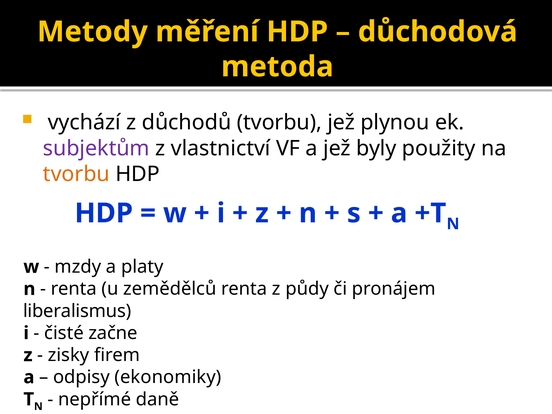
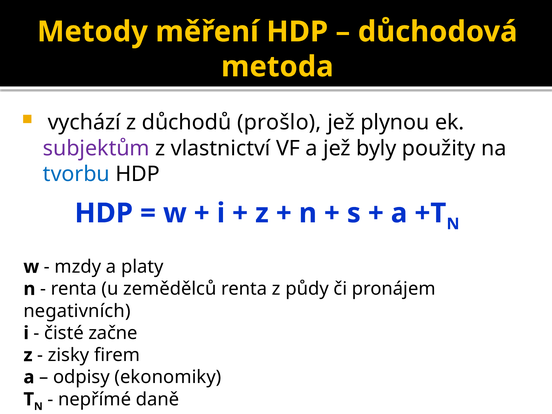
důchodů tvorbu: tvorbu -> prošlo (279, 123)
tvorbu colour: orange -> blue (76, 174)
liberalismus: liberalismus -> negativních (77, 311)
